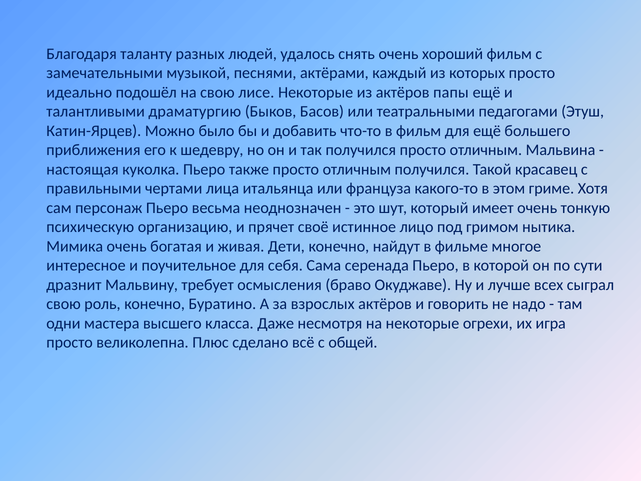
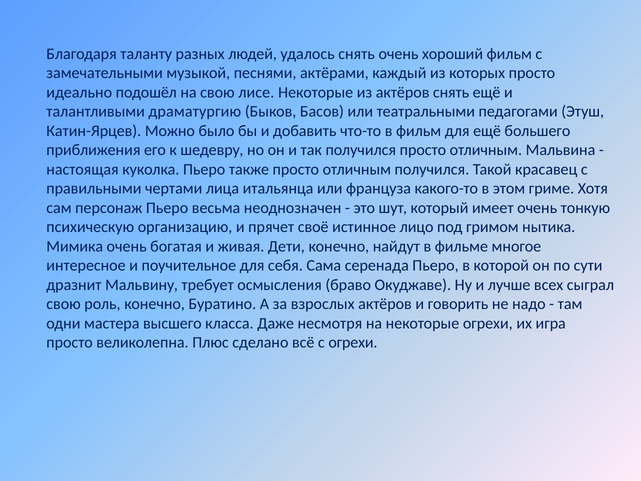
актёров папы: папы -> снять (451, 92)
с общей: общей -> огрехи (353, 342)
